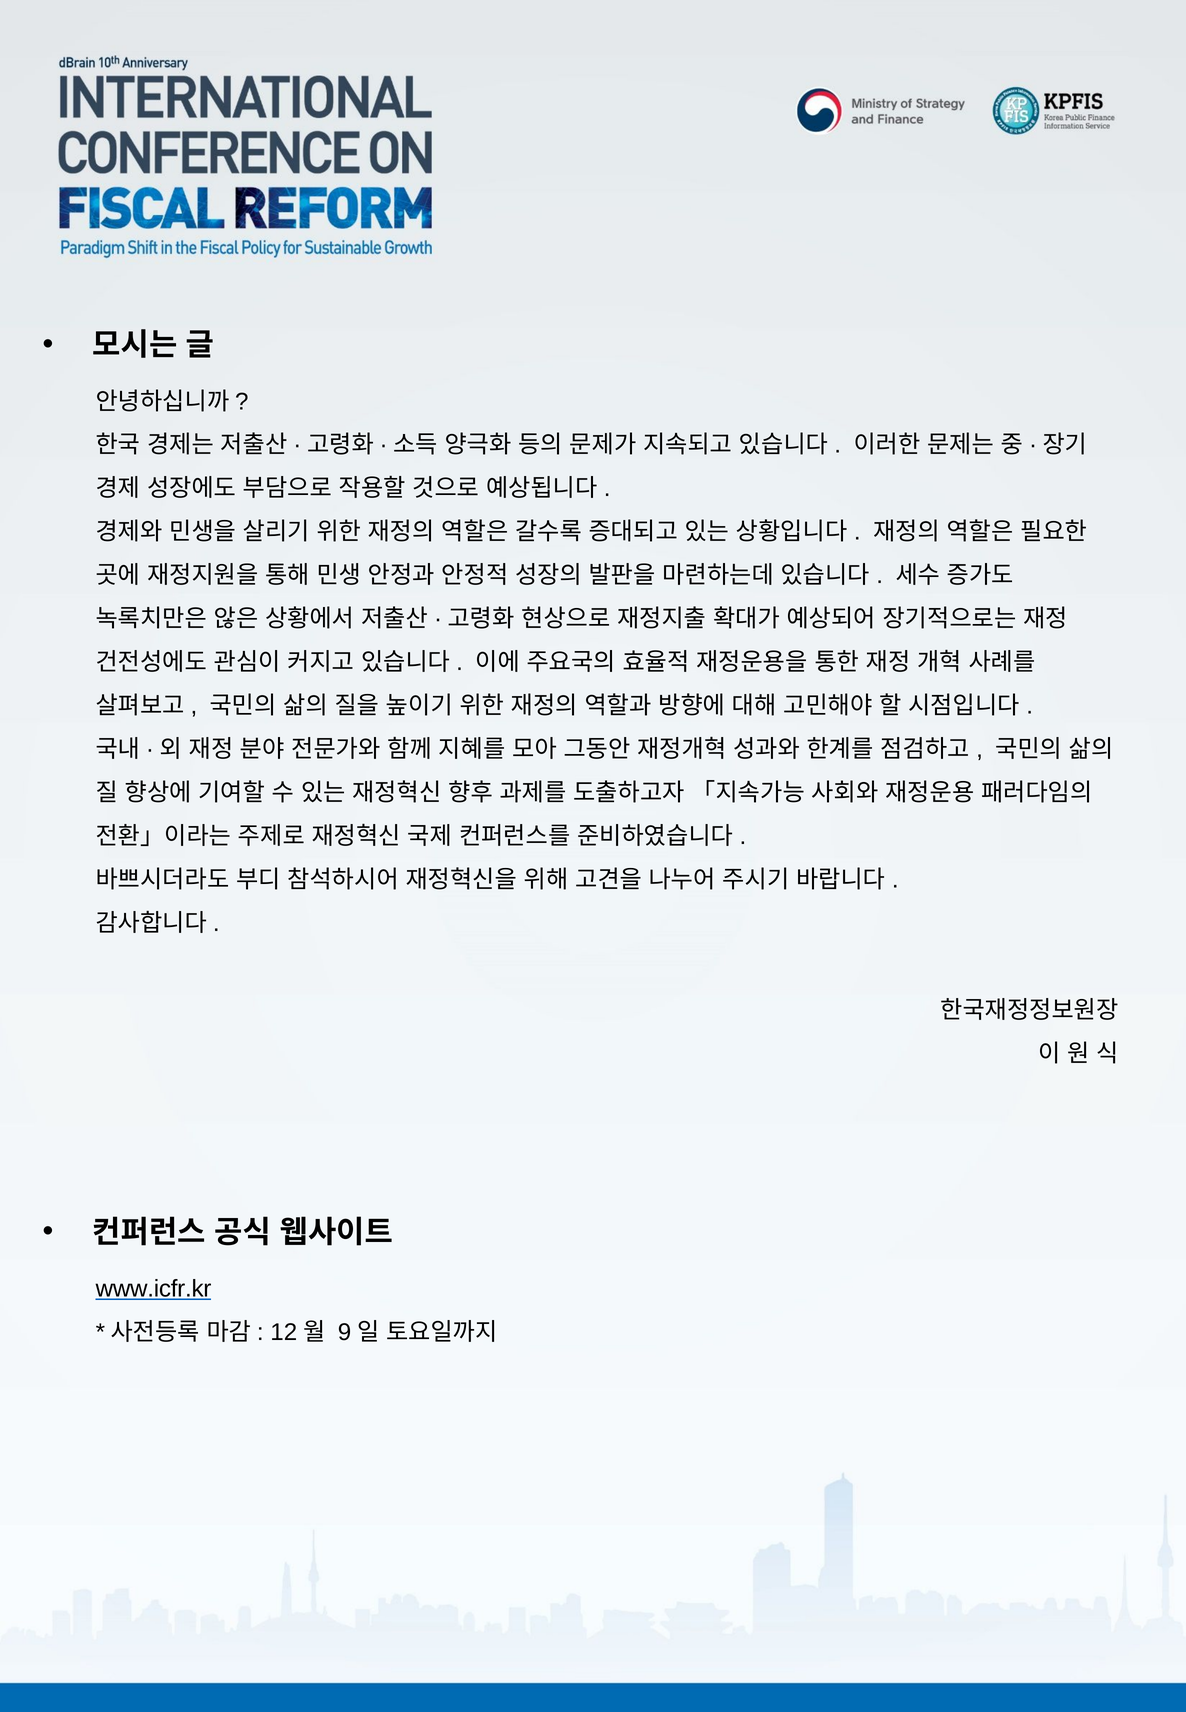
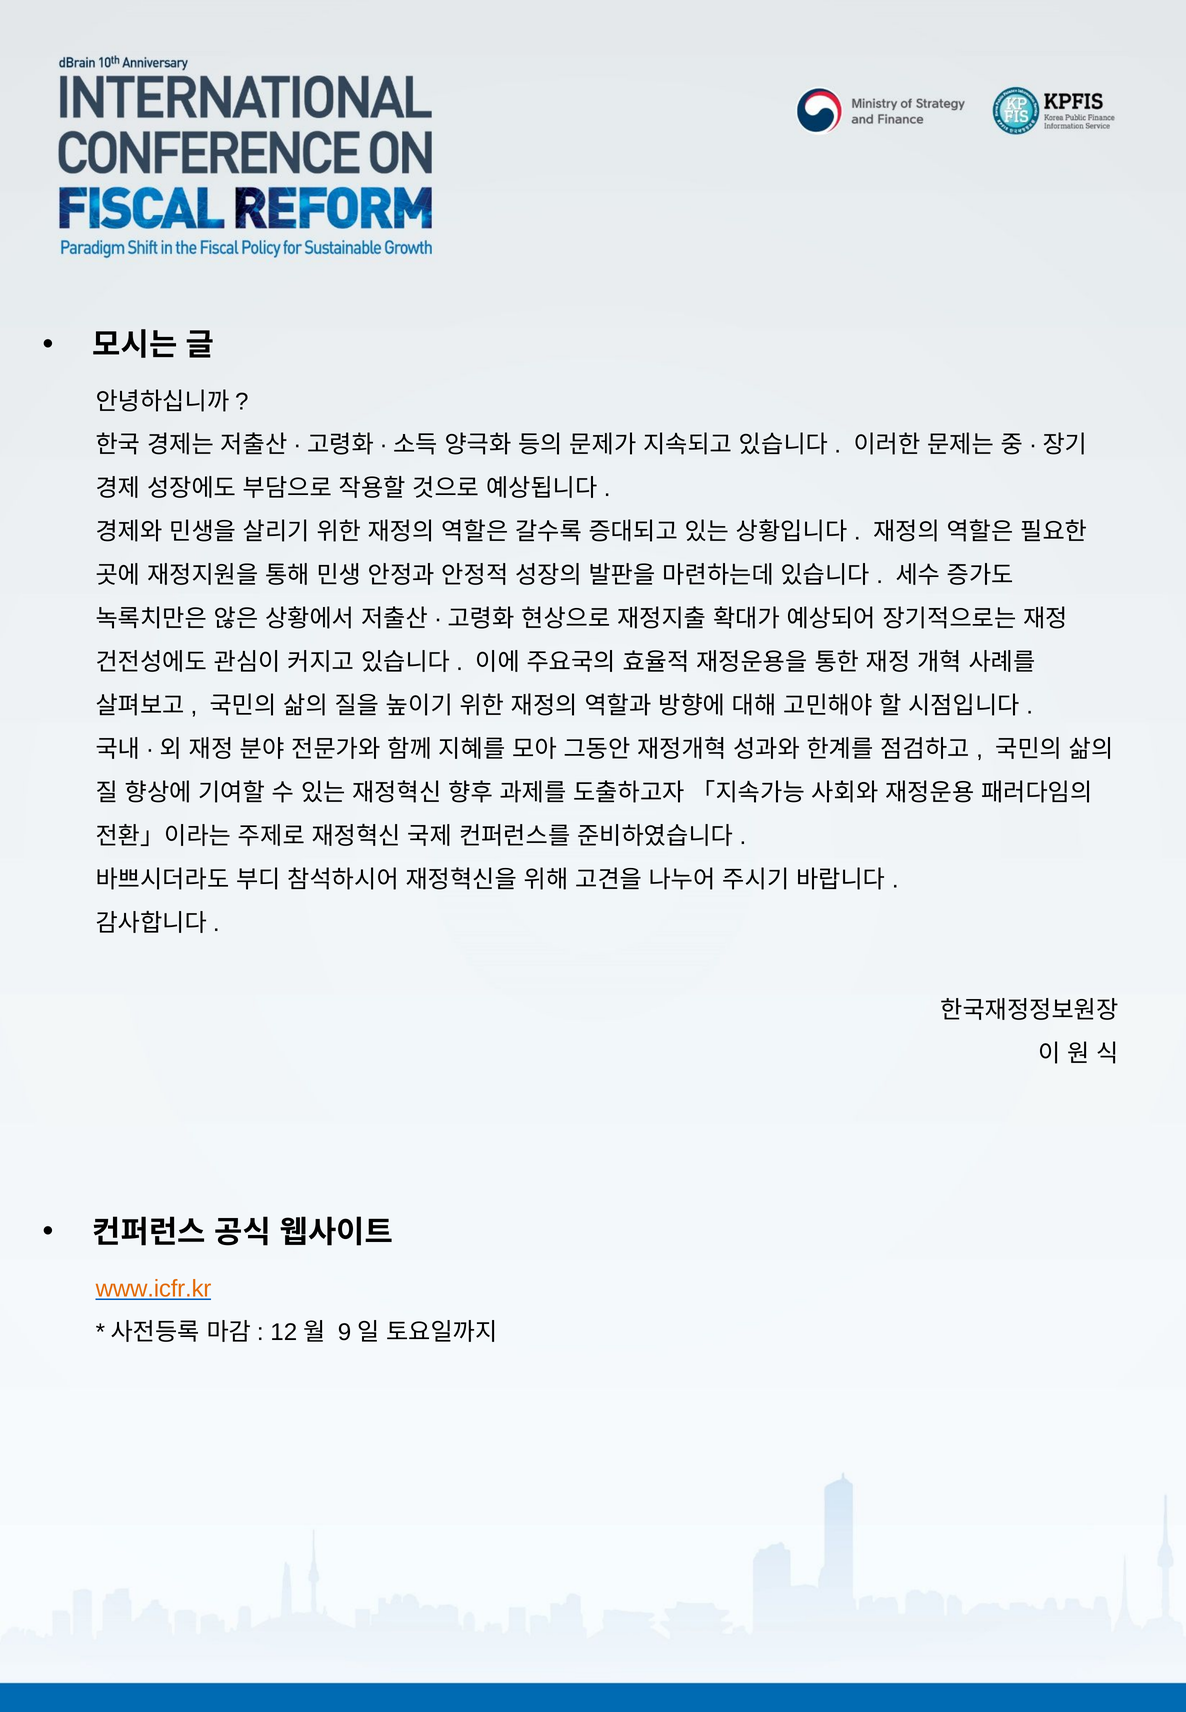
www.icfr.kr colour: black -> orange (154, 1289)
